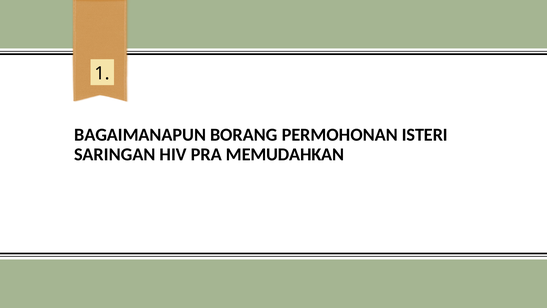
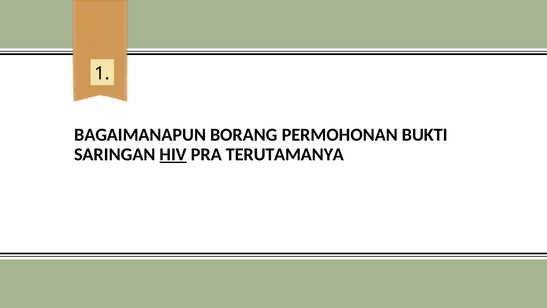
ISTERI: ISTERI -> BUKTI (425, 135)
HIV underline: none -> present (173, 154)
MEMUDAHKAN: MEMUDAHKAN -> TERUTAMANYA (285, 154)
